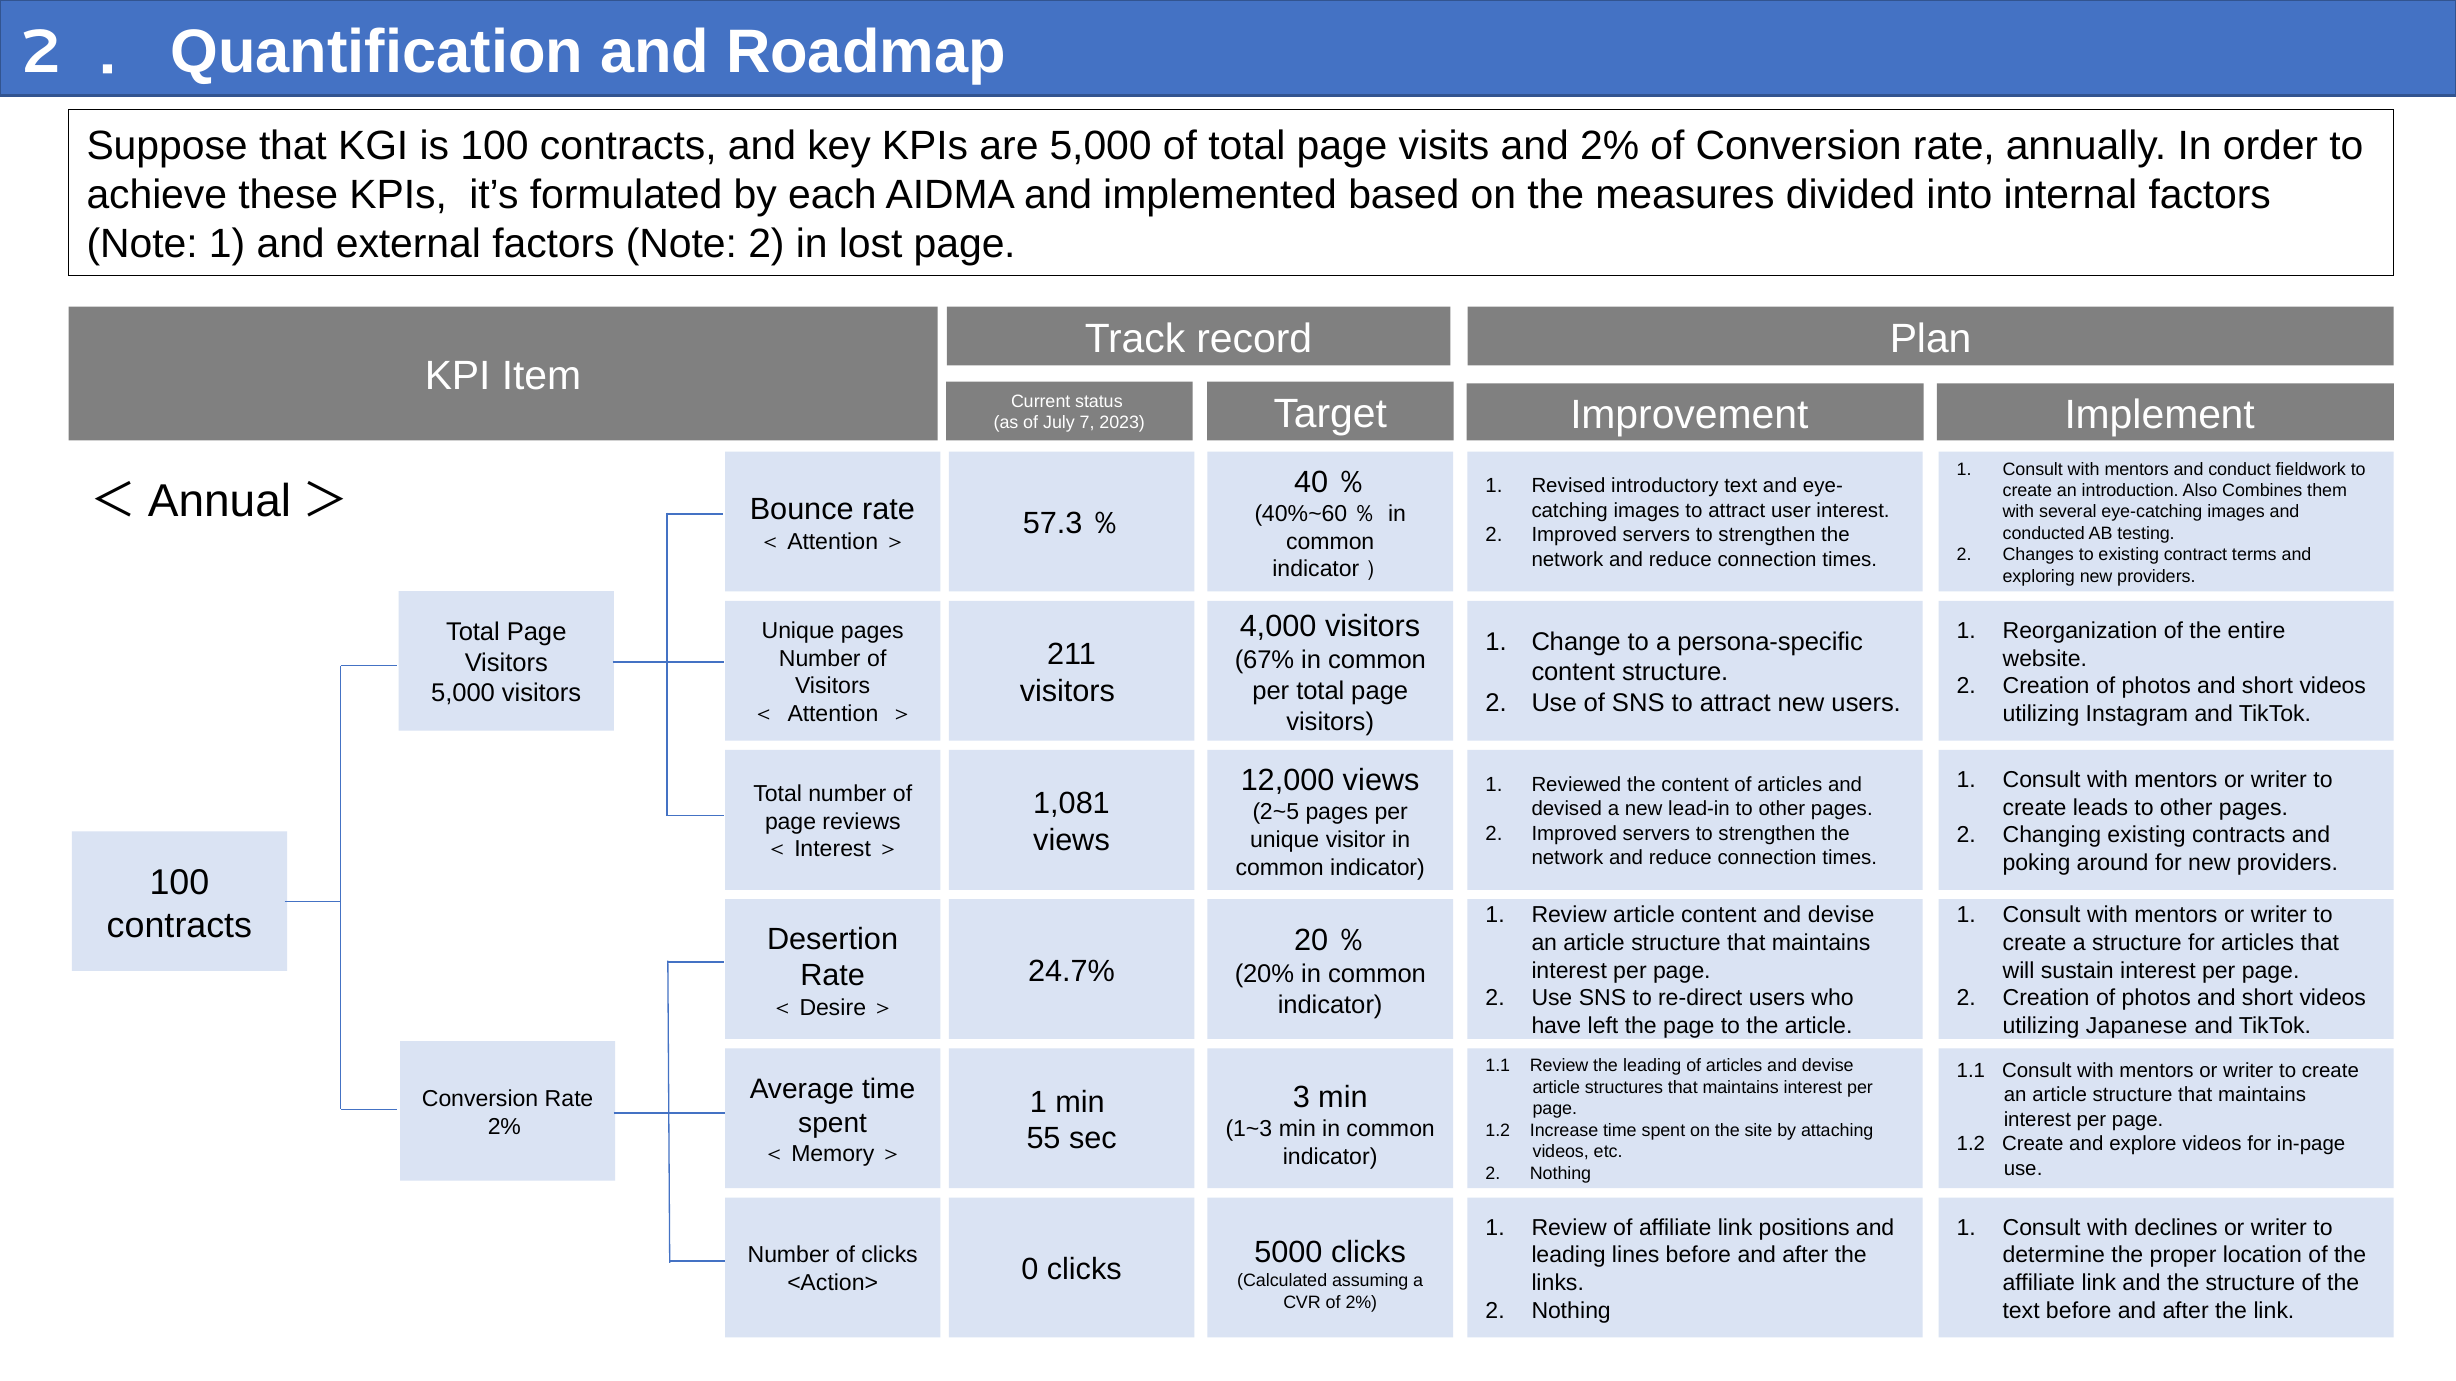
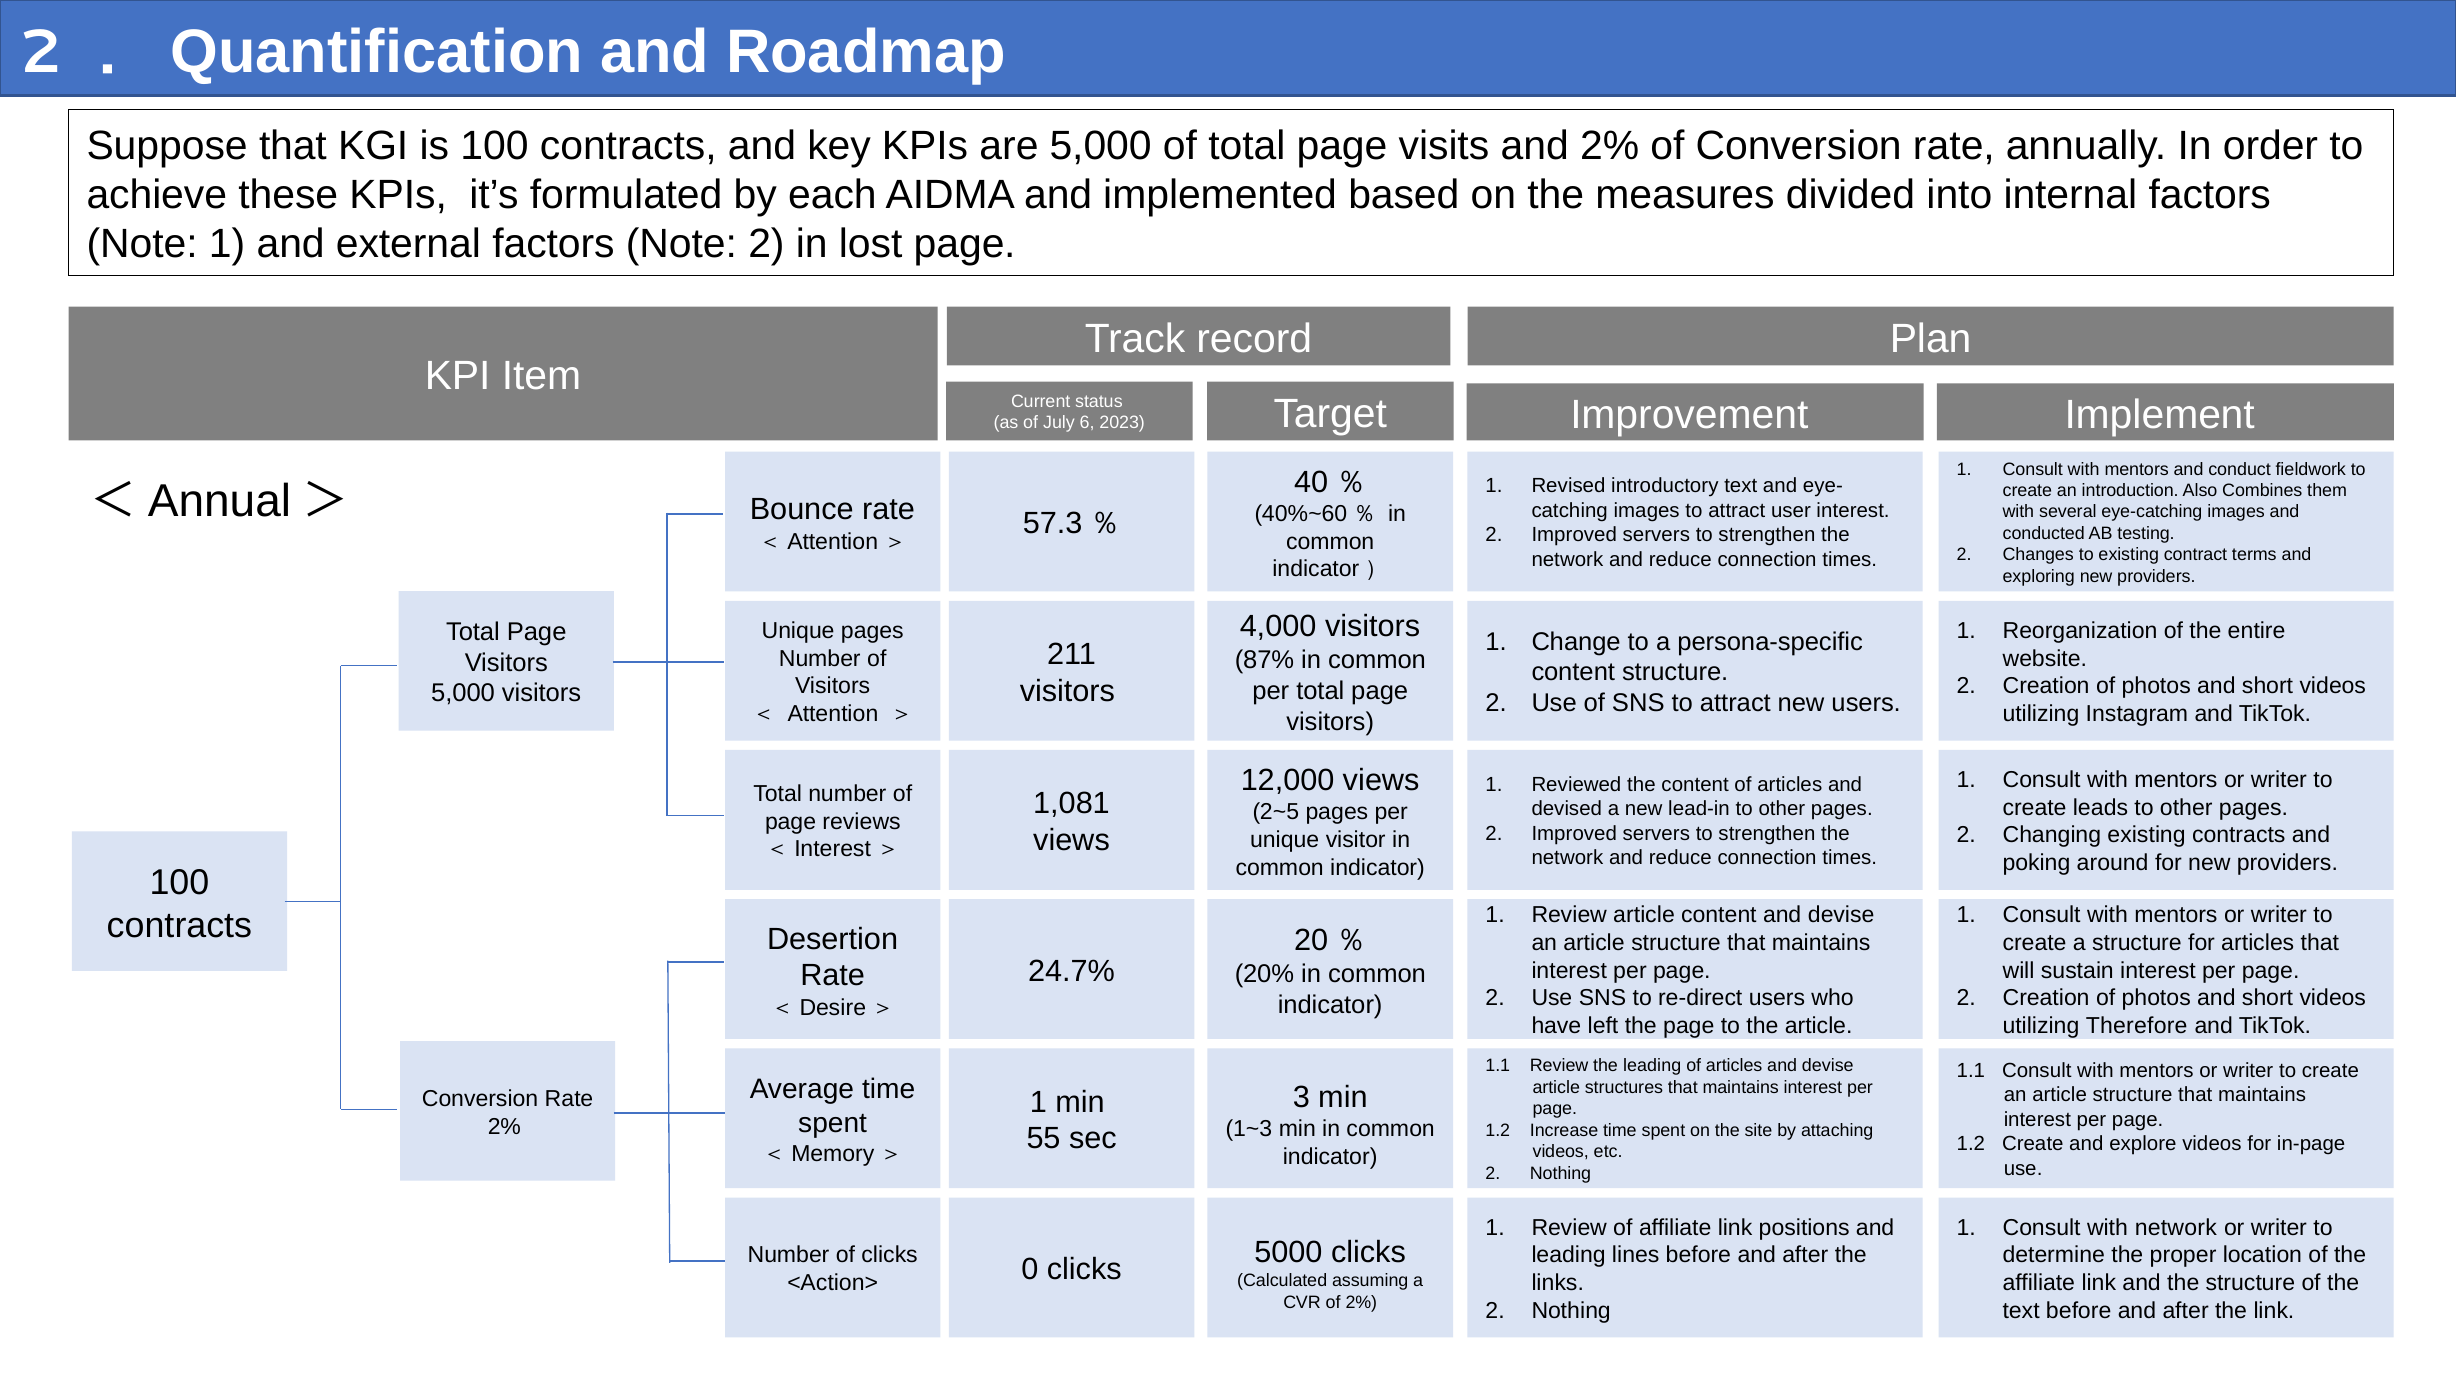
7: 7 -> 6 (1087, 423)
67%: 67% -> 87% (1265, 660)
Japanese: Japanese -> Therefore (2137, 1026)
with declines: declines -> network (2176, 1228)
